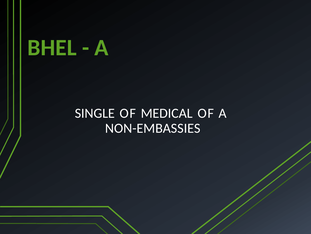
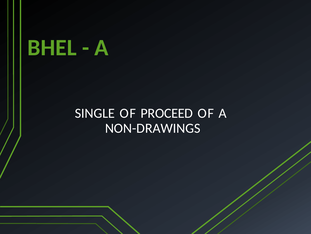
MEDICAL: MEDICAL -> PROCEED (167, 113)
NON-EMBASSIES: NON-EMBASSIES -> NON-DRAWINGS (153, 128)
